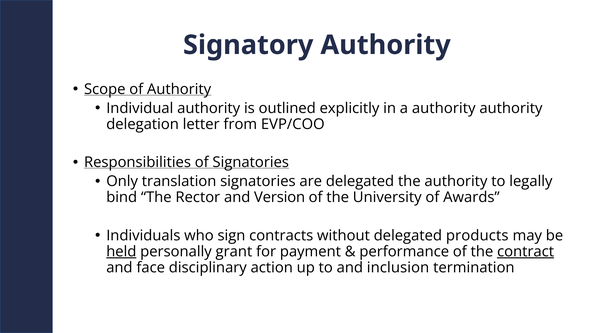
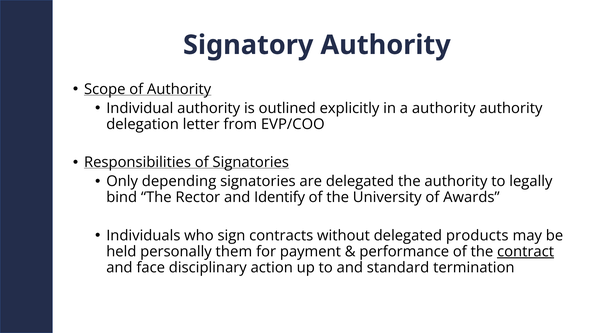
translation: translation -> depending (179, 181)
Version: Version -> Identify (280, 197)
held underline: present -> none (121, 251)
grant: grant -> them (234, 251)
inclusion: inclusion -> standard (398, 267)
